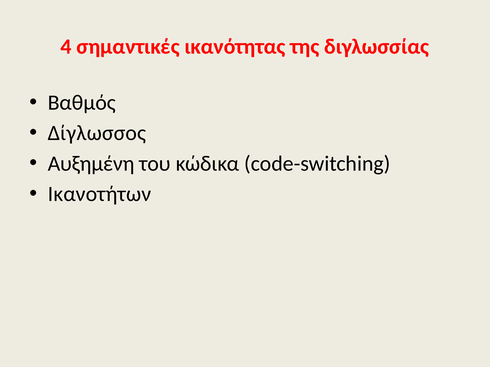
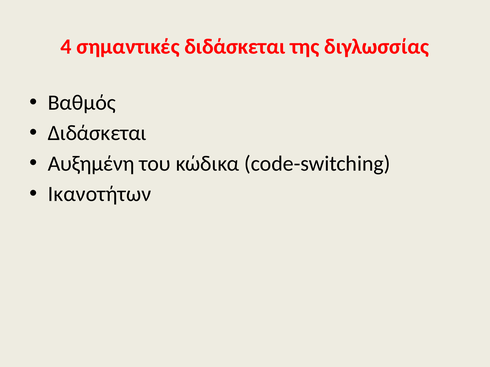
σημαντικές ικανότητας: ικανότητας -> διδάσκεται (235, 47)
Δίγλωσσος: Δίγλωσσος -> Διδάσκεται (97, 133)
